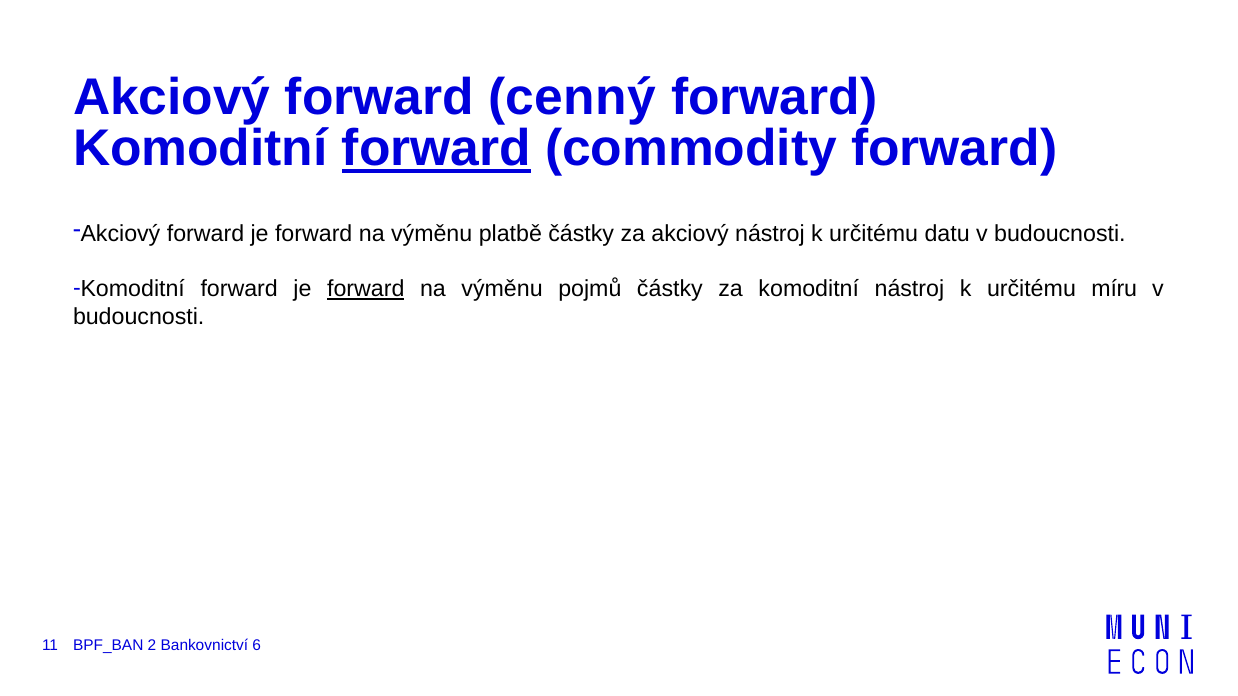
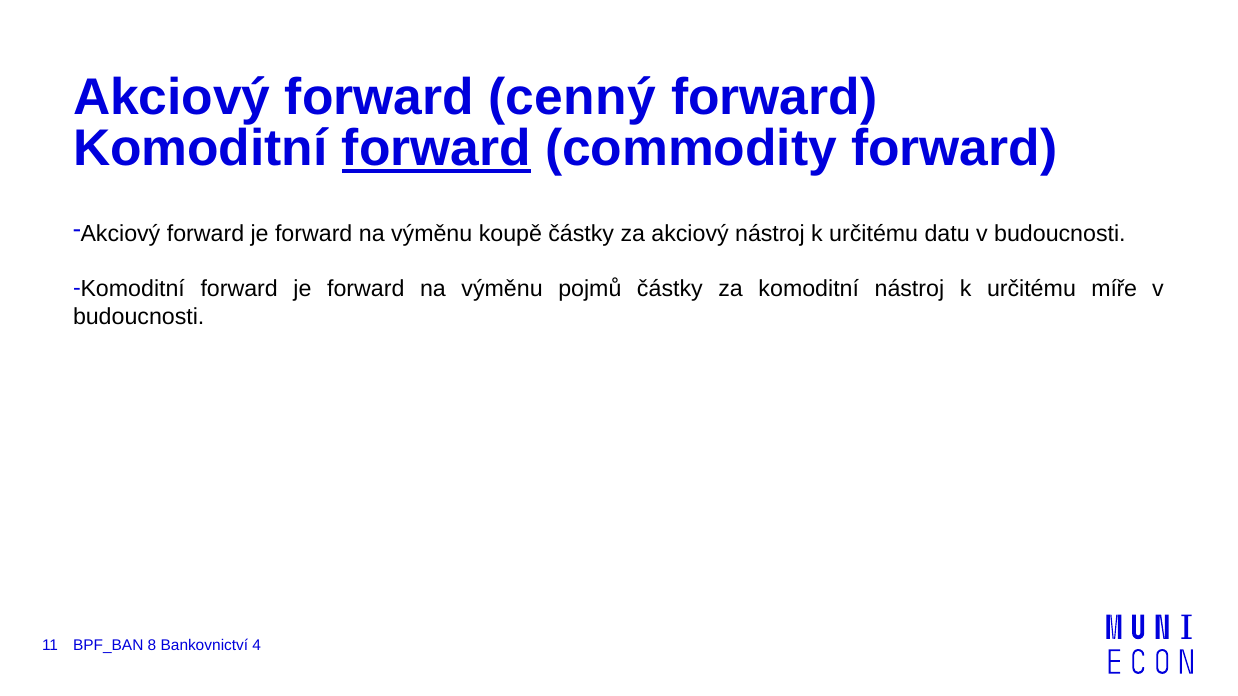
platbě: platbě -> koupě (510, 233)
forward underline: present -> none (366, 289)
míru: míru -> míře (1114, 289)
2: 2 -> 8 (152, 646)
6: 6 -> 4 (257, 646)
